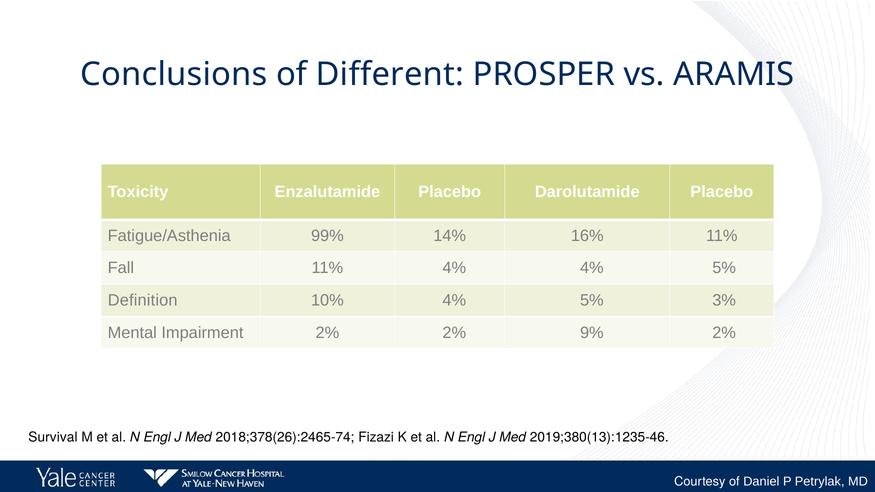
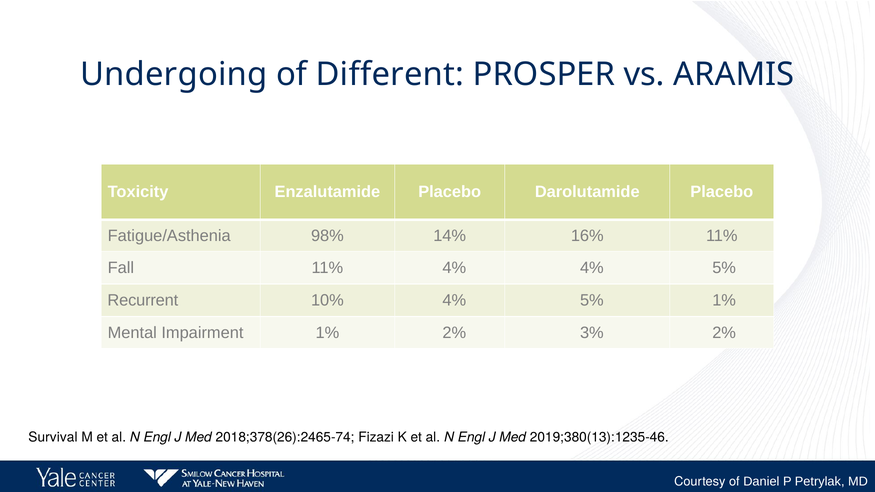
Conclusions: Conclusions -> Undergoing (174, 74)
99%: 99% -> 98% (327, 236)
Definition: Definition -> Recurrent (143, 301)
5% 3%: 3% -> 1% (724, 301)
Impairment 2%: 2% -> 1% (327, 333)
9%: 9% -> 3% (592, 333)
